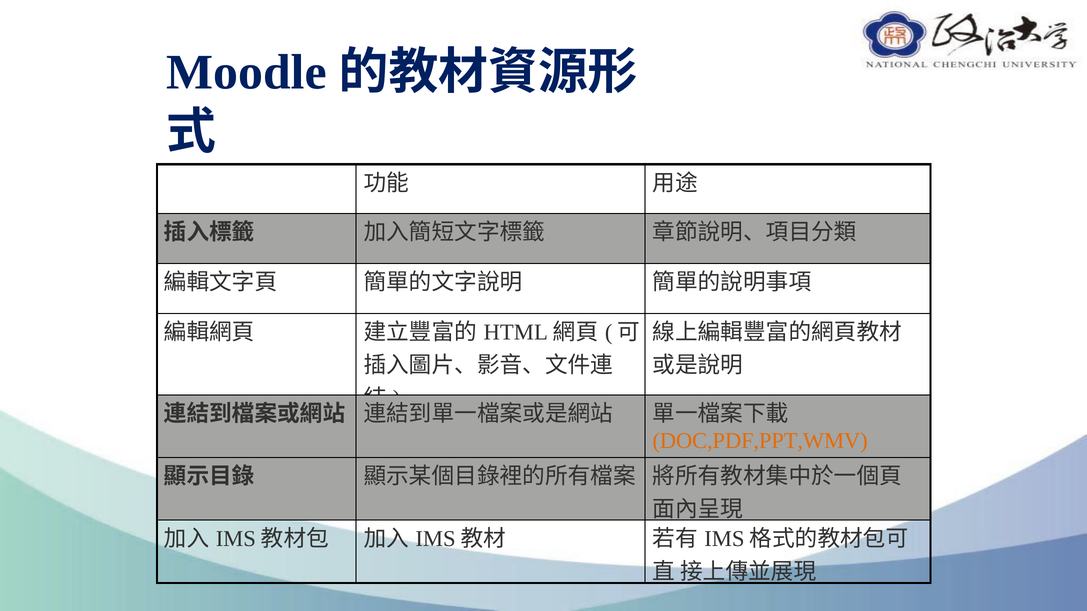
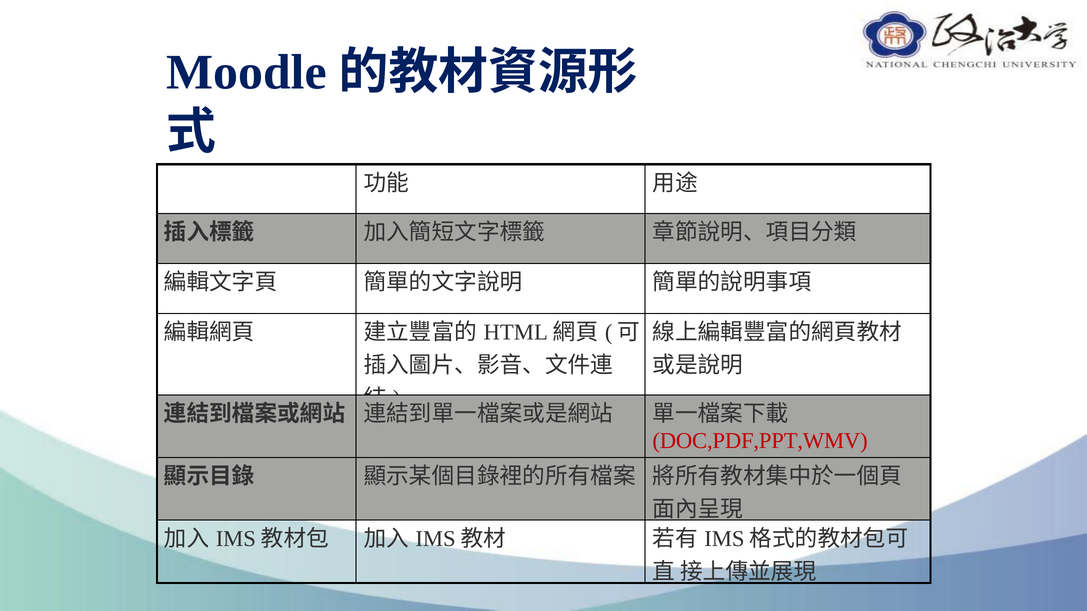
DOC,PDF,PPT,WMV colour: orange -> red (760, 441)
